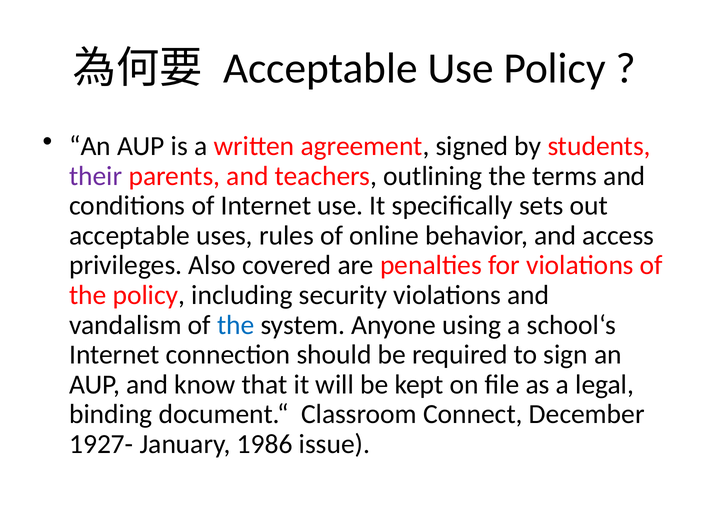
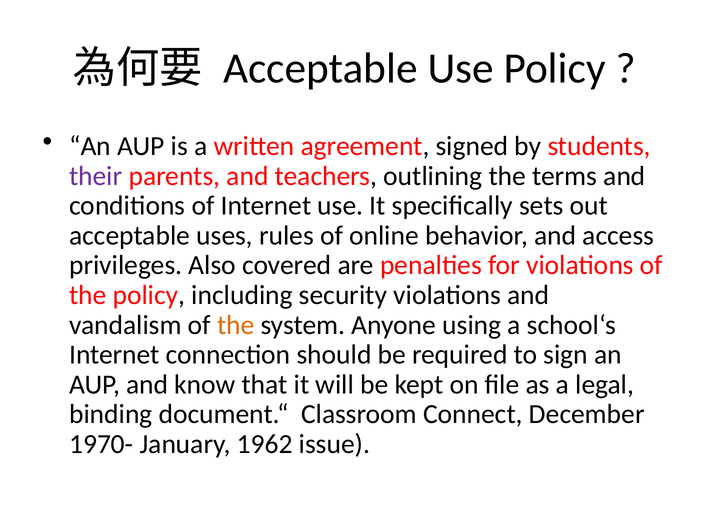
the colour: blue -> orange (236, 325)
1927-: 1927- -> 1970- (101, 444)
1986: 1986 -> 1962 (265, 444)
